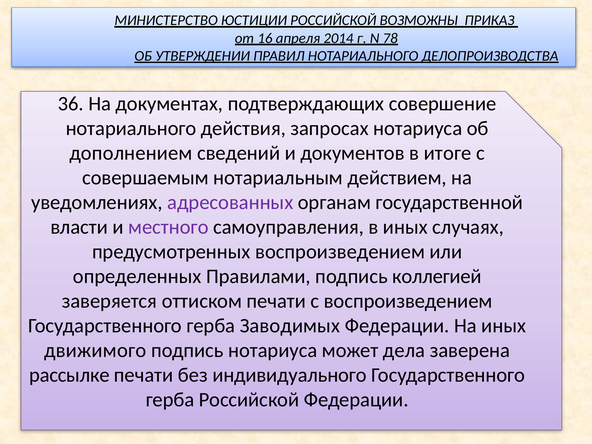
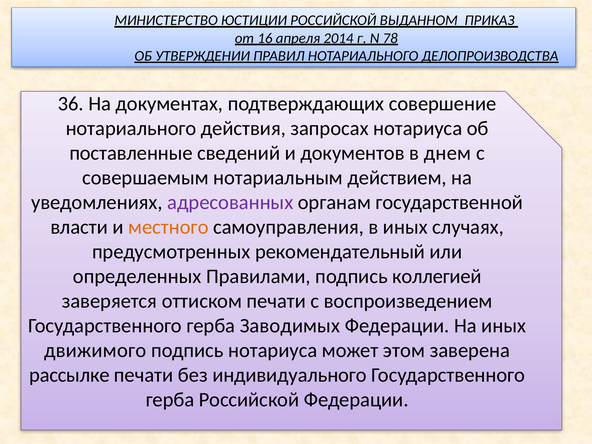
ВОЗМОЖНЫ: ВОЗМОЖНЫ -> ВЫДАННОМ (419, 20)
дополнением: дополнением -> поставленные (131, 153)
итоге: итоге -> днем (448, 153)
местного colour: purple -> orange (168, 227)
предусмотренных воспроизведением: воспроизведением -> рекомендательный (340, 252)
дела: дела -> этом (404, 350)
